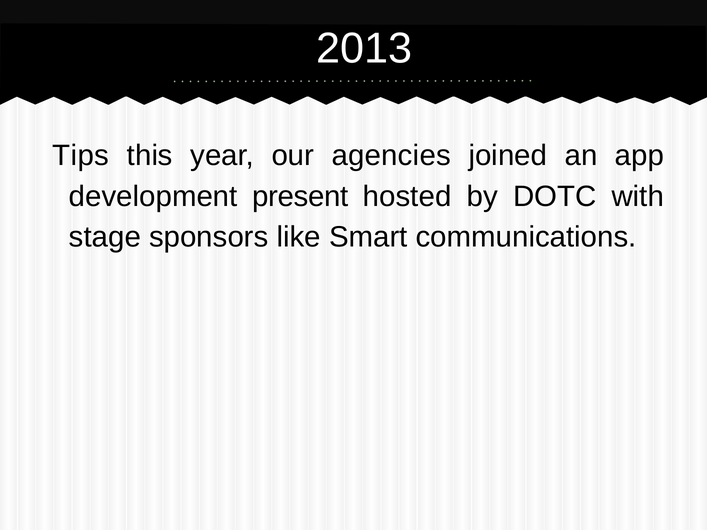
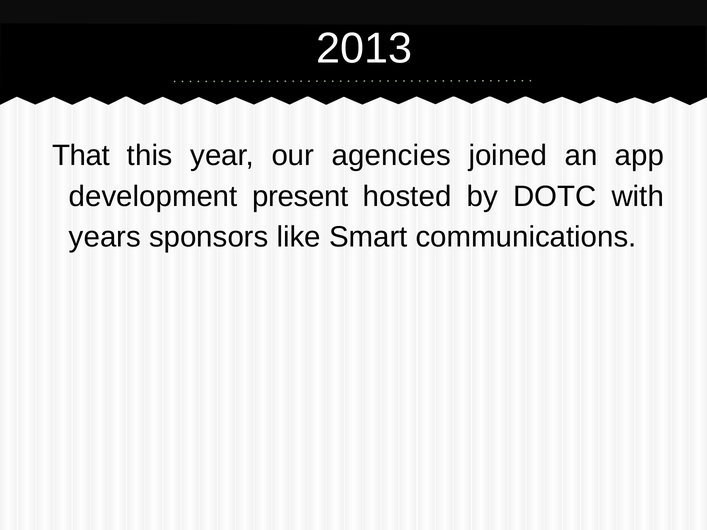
Tips: Tips -> That (81, 156)
stage: stage -> years (105, 237)
